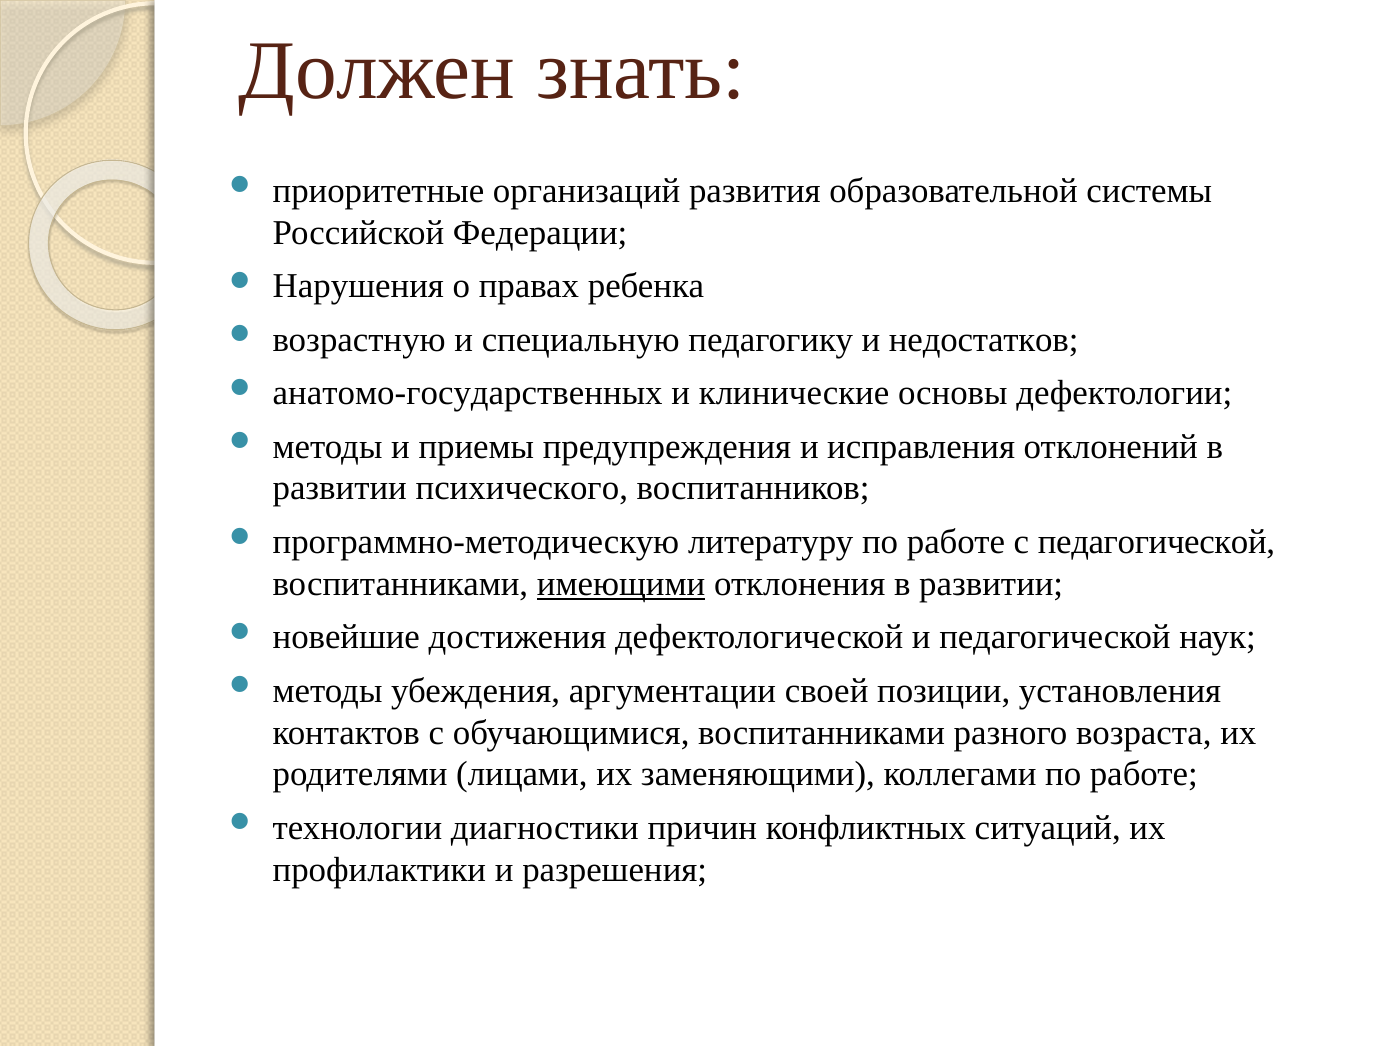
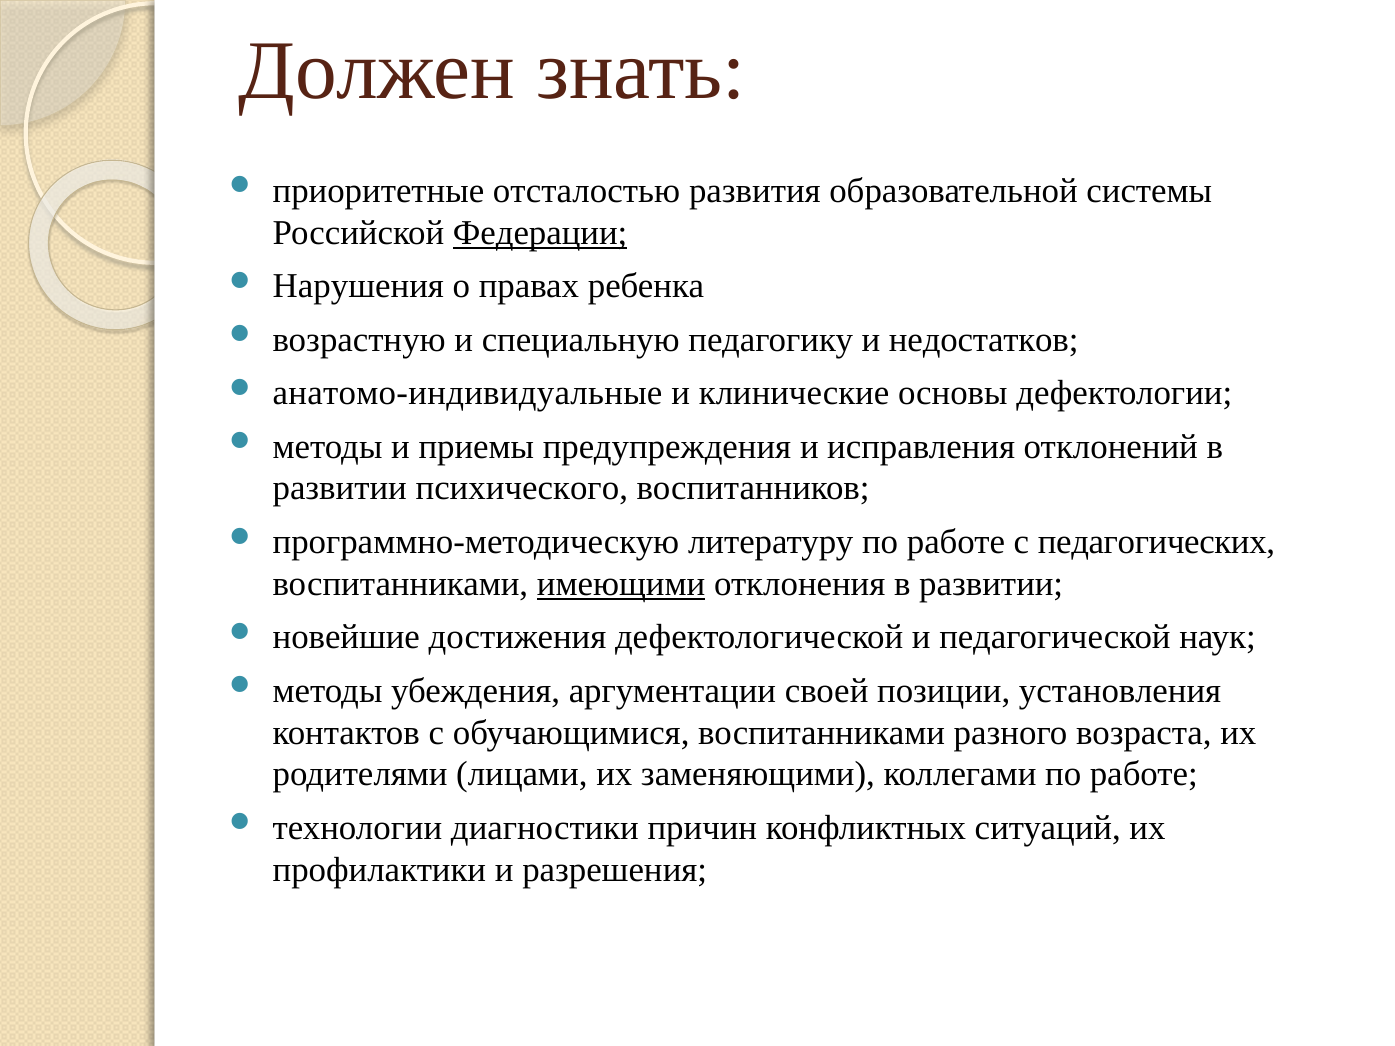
организаций: организаций -> отсталостью (587, 191)
Федерации underline: none -> present (540, 233)
анатомо-государственных: анатомо-государственных -> анатомо-индивидуальные (468, 393)
с педагогической: педагогической -> педагогических (1156, 542)
